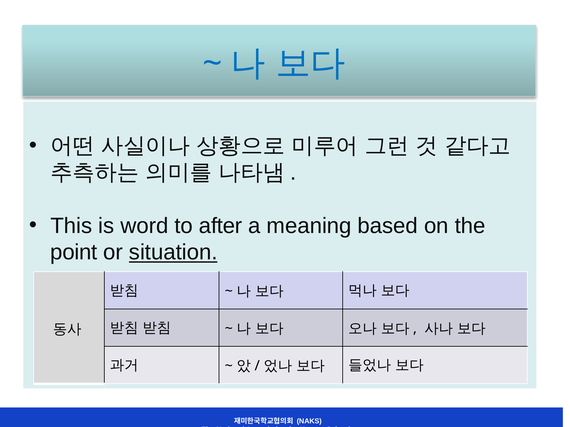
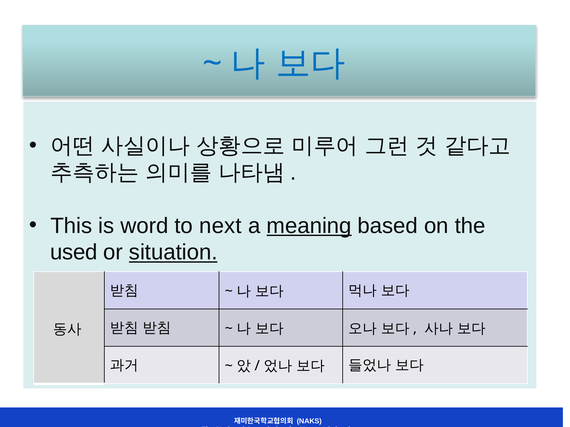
after: after -> next (220, 226)
meaning underline: none -> present (309, 226)
point: point -> used (74, 253)
